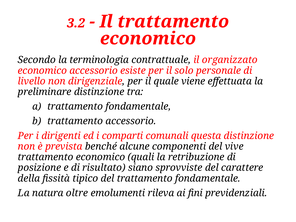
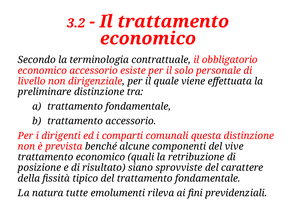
organizzato: organizzato -> obbligatorio (230, 60)
oltre: oltre -> tutte (77, 193)
